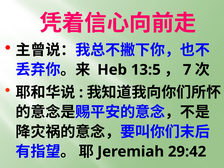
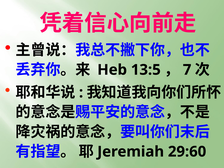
29:42: 29:42 -> 29:60 (187, 152)
